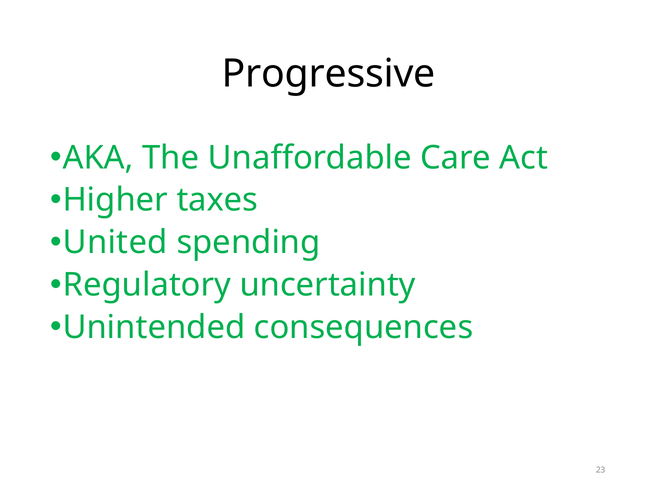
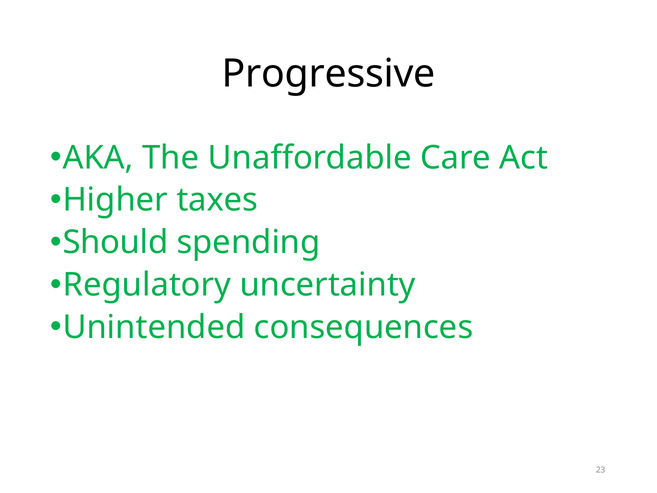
United: United -> Should (116, 242)
